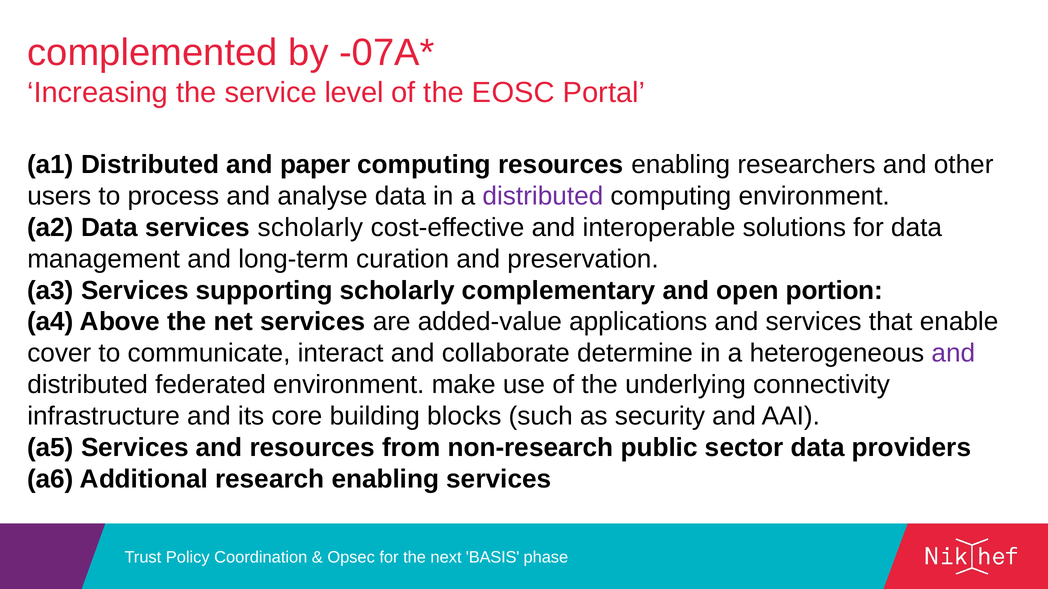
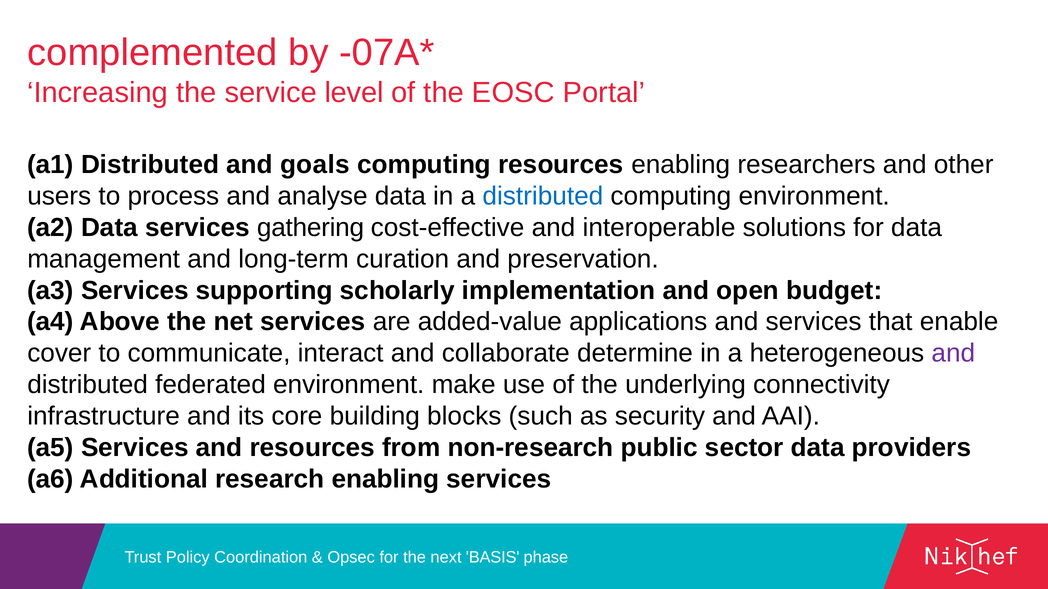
paper: paper -> goals (315, 165)
distributed colour: purple -> blue (543, 196)
services scholarly: scholarly -> gathering (311, 228)
complementary: complementary -> implementation (559, 291)
portion: portion -> budget (834, 291)
